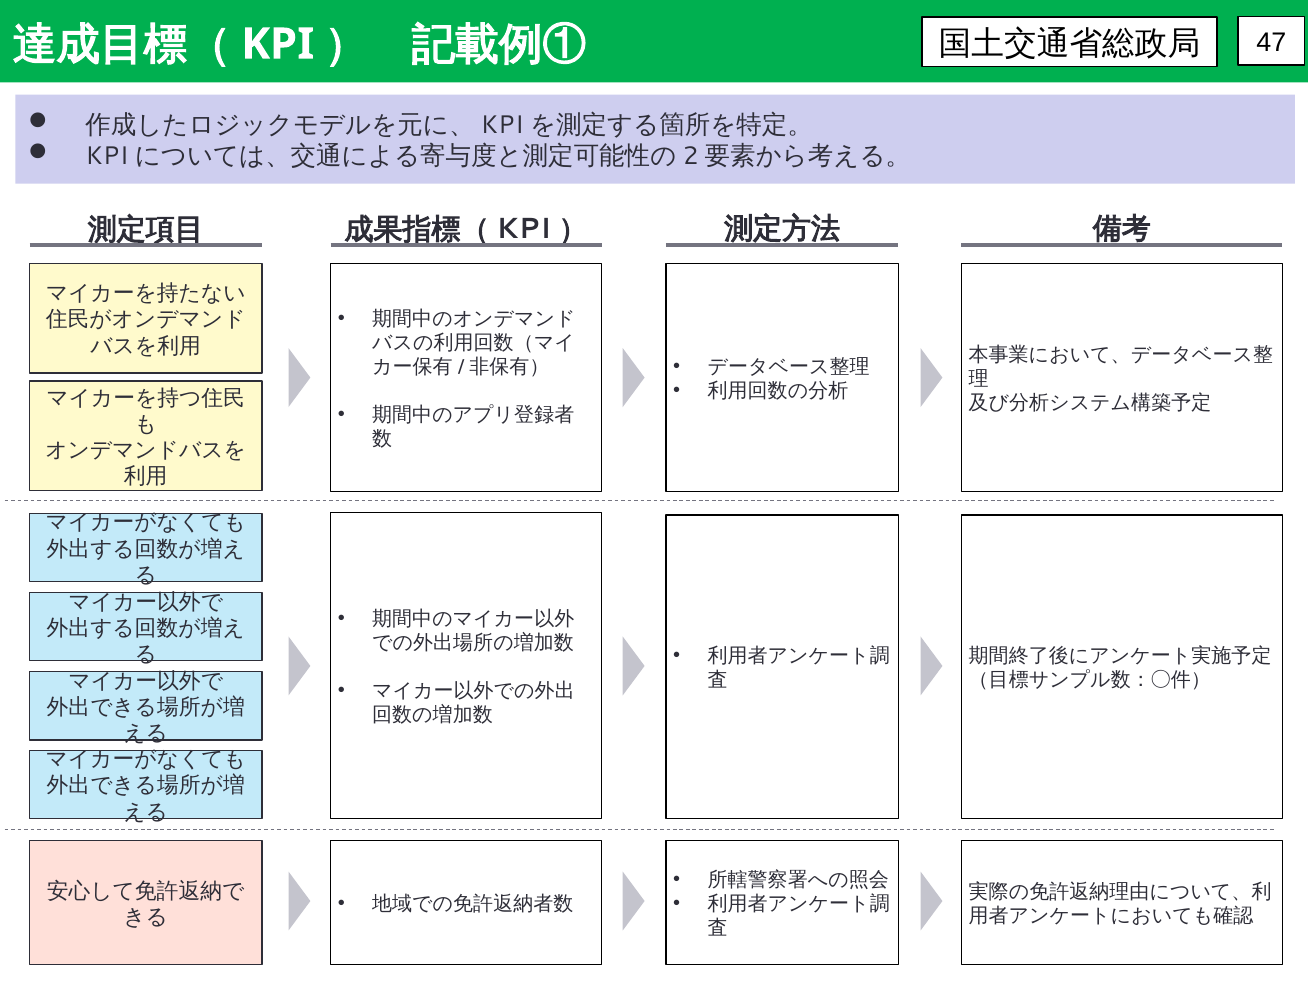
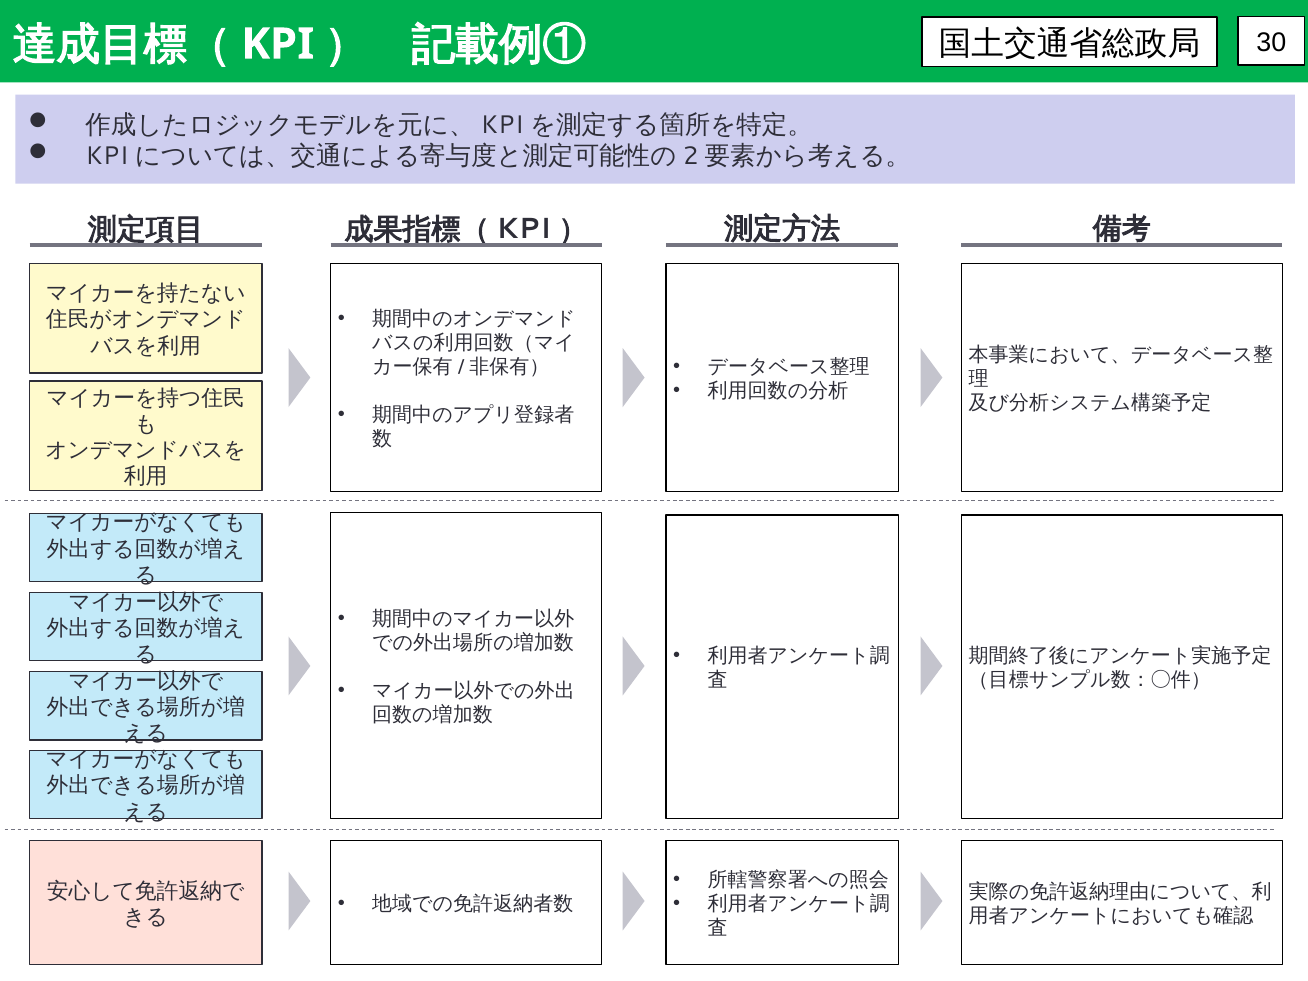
47: 47 -> 30 (1271, 43)
